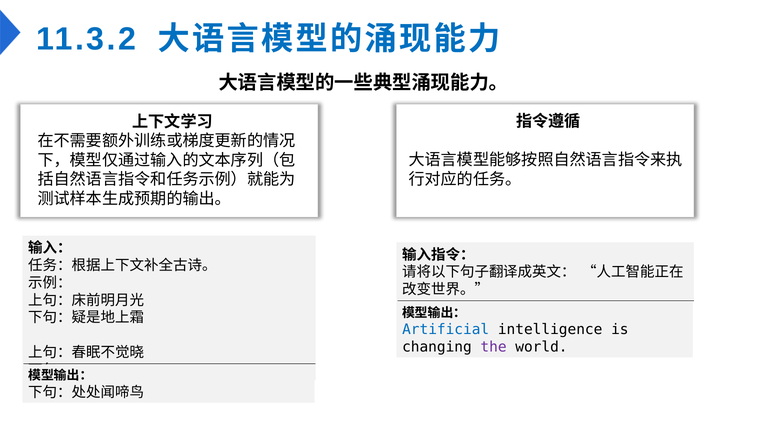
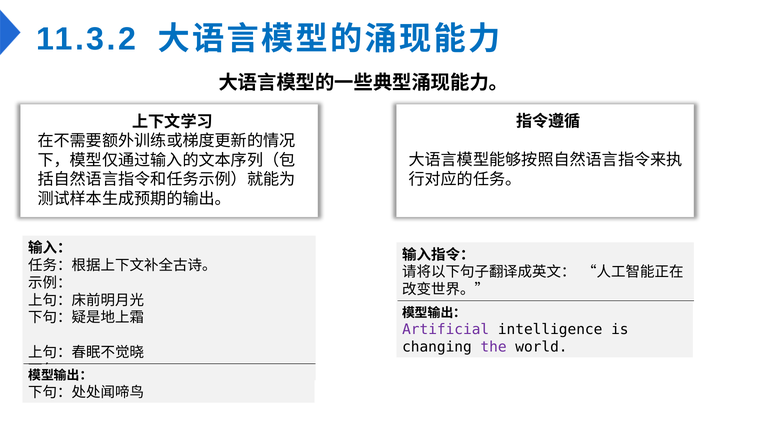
Artificial colour: blue -> purple (446, 330)
